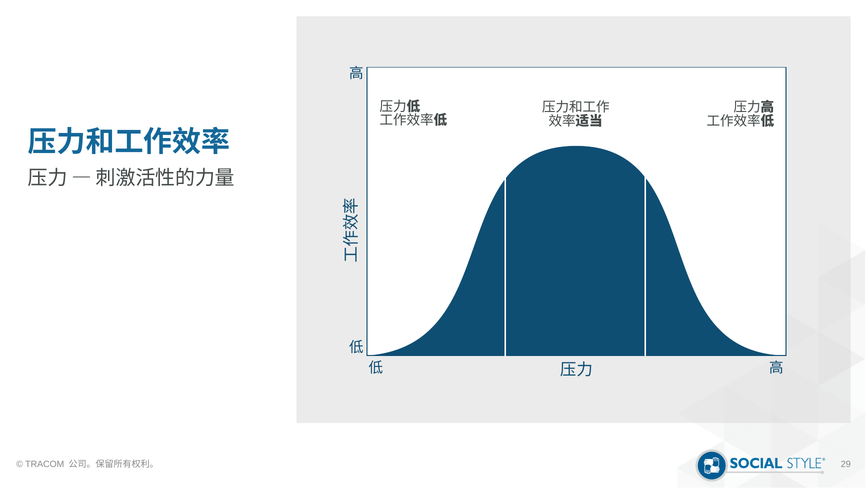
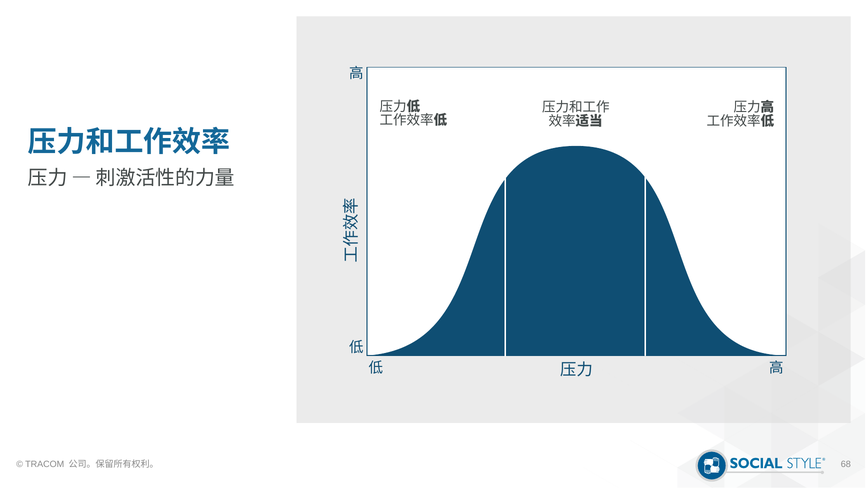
29: 29 -> 68 (846, 464)
